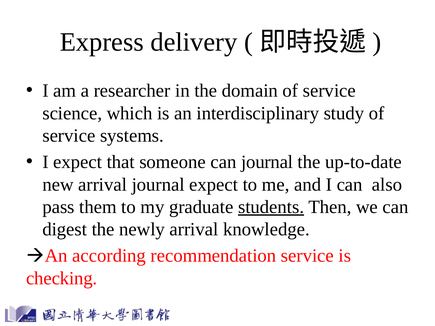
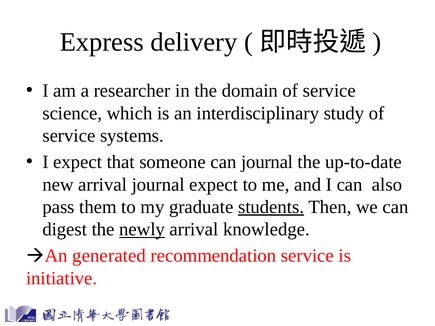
newly underline: none -> present (142, 230)
according: according -> generated (109, 256)
checking: checking -> initiative (62, 278)
